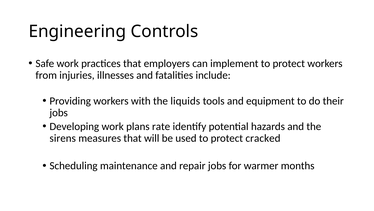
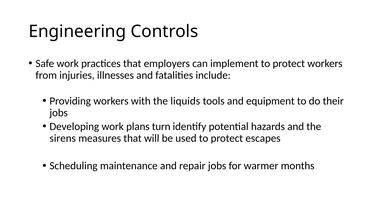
rate: rate -> turn (161, 126)
cracked: cracked -> escapes (263, 138)
